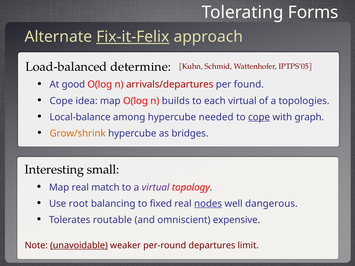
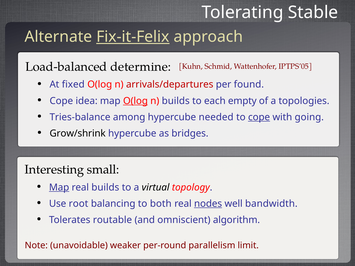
Forms: Forms -> Stable (313, 12)
good: good -> fixed (73, 85)
O(log underline: none -> present (135, 101)
each virtual: virtual -> empty (242, 101)
Local-balance: Local-balance -> Tries-balance (80, 117)
graph: graph -> going (309, 117)
Grow/shrink colour: orange -> black (78, 133)
Map underline: none -> present (59, 188)
real match: match -> builds (105, 188)
virtual colour: purple -> black (156, 188)
fixed: fixed -> both (161, 204)
dangerous: dangerous -> bandwidth (271, 204)
expensive: expensive -> algorithm (237, 220)
unavoidable underline: present -> none (79, 246)
departures: departures -> parallelism (212, 246)
